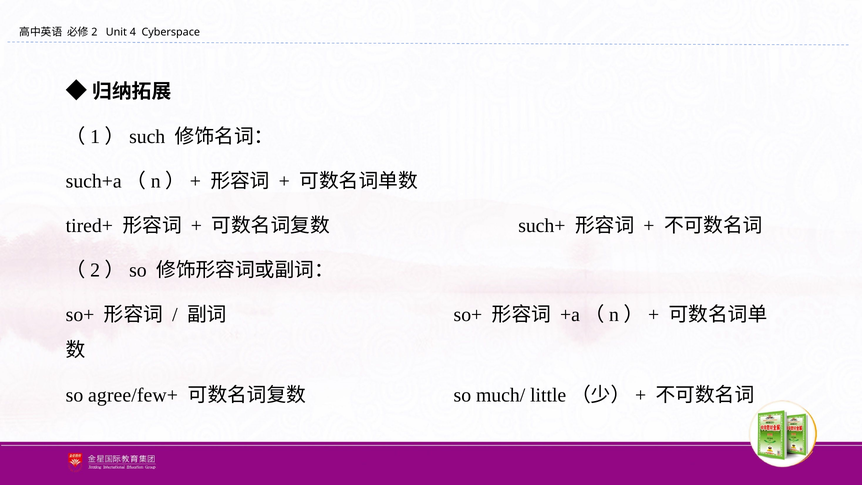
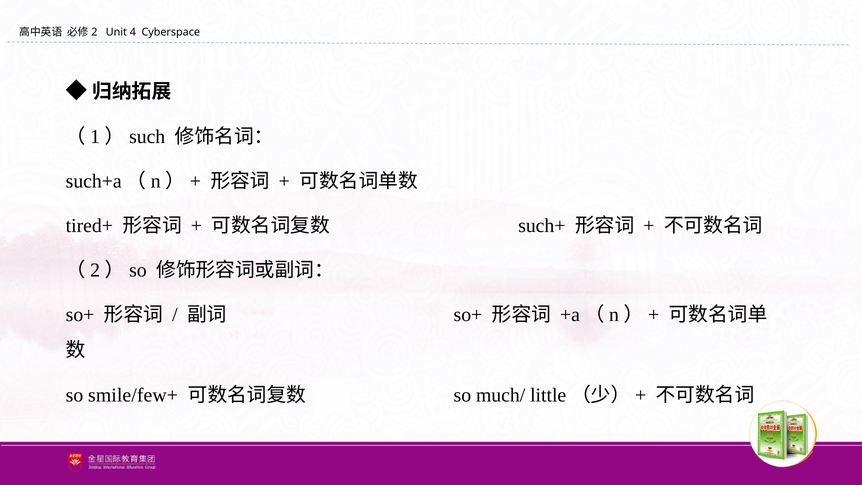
agree/few+: agree/few+ -> smile/few+ (133, 395)
